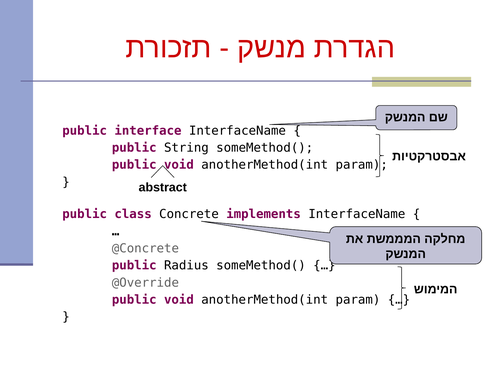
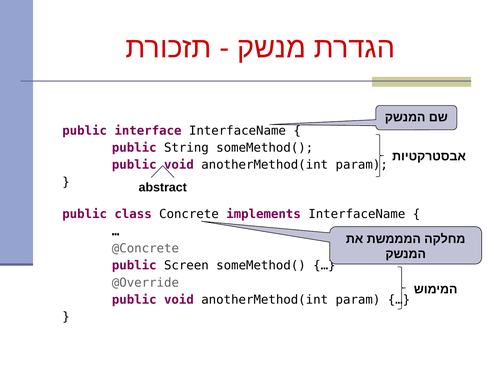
Radius: Radius -> Screen (186, 266)
